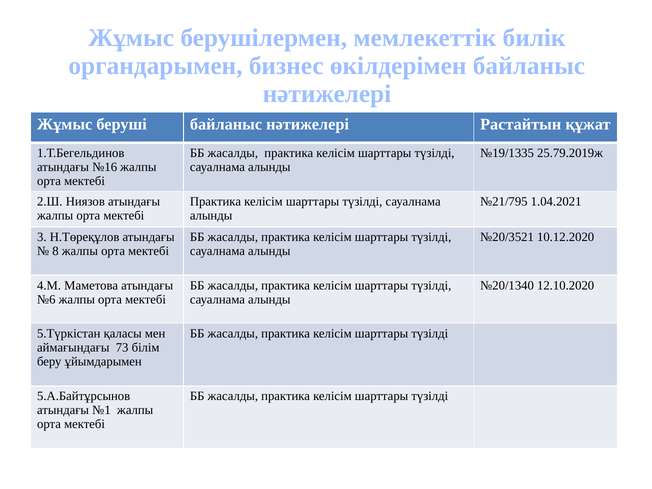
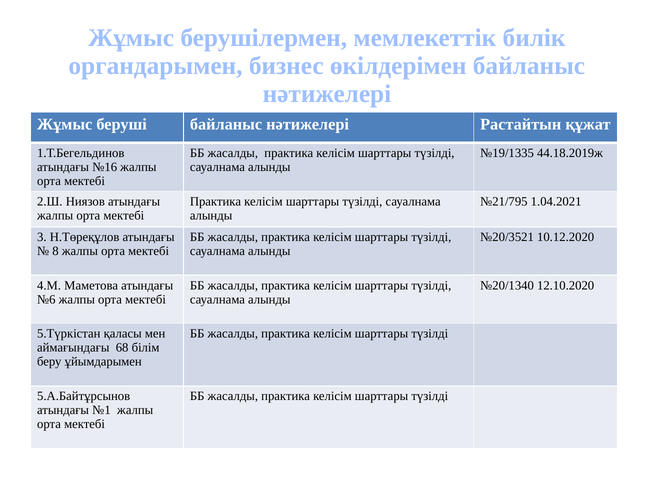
25.79.2019ж: 25.79.2019ж -> 44.18.2019ж (570, 153)
73: 73 -> 68 (122, 348)
